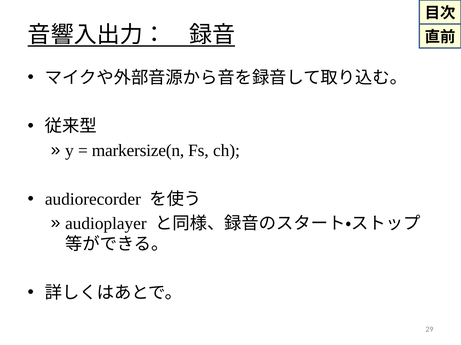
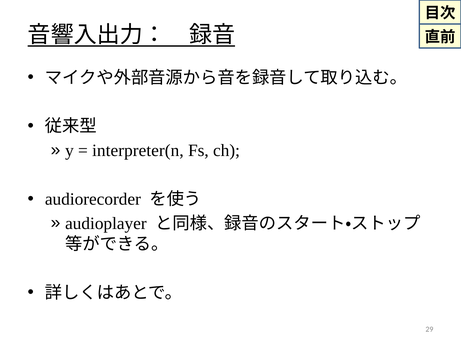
markersize(n: markersize(n -> interpreter(n (138, 151)
